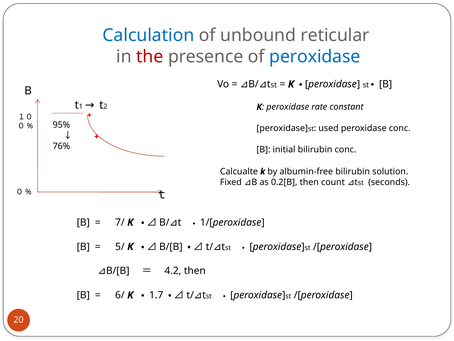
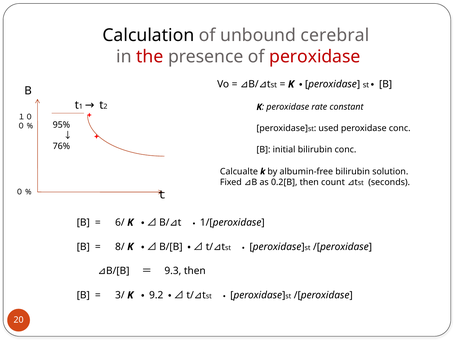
Calculation colour: blue -> black (148, 35)
reticular: reticular -> cerebral (335, 35)
peroxidase colour: blue -> red (315, 56)
7/: 7/ -> 6/ (120, 222)
5/: 5/ -> 8/ (120, 246)
4.2: 4.2 -> 9.3 (173, 271)
6/: 6/ -> 3/ (120, 295)
1.7: 1.7 -> 9.2 (156, 295)
